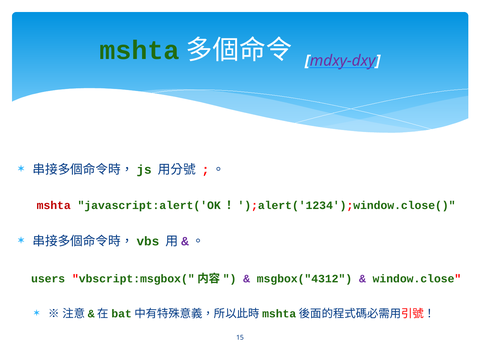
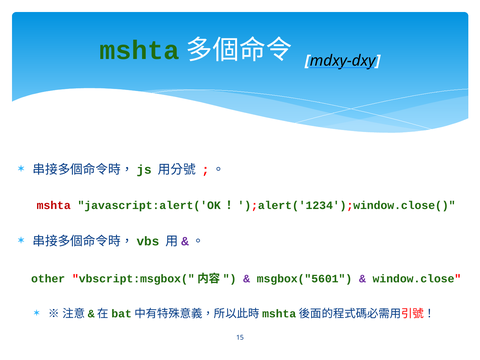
mdxy-dxy colour: purple -> black (343, 61)
users: users -> other (48, 279)
msgbox("4312: msgbox("4312 -> msgbox("5601 (304, 279)
